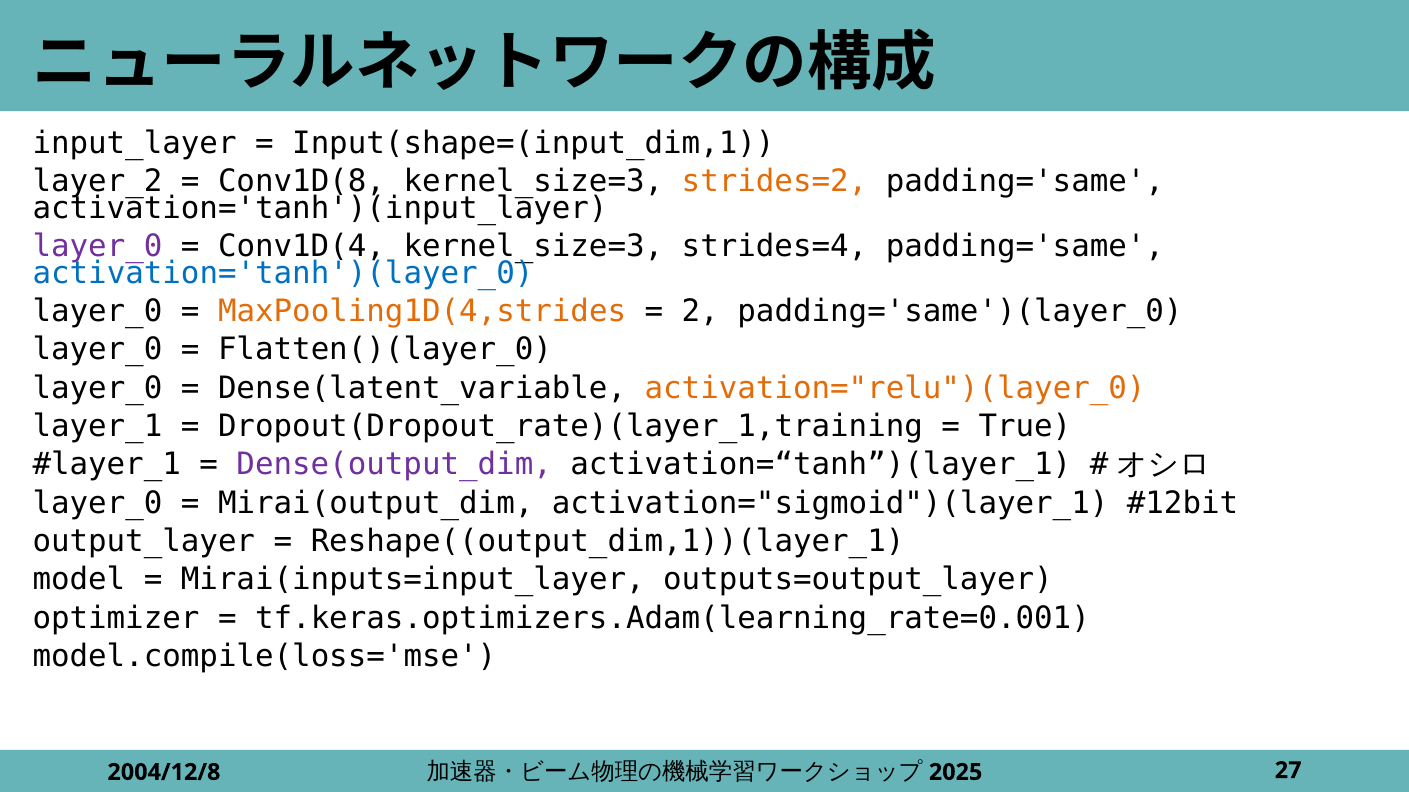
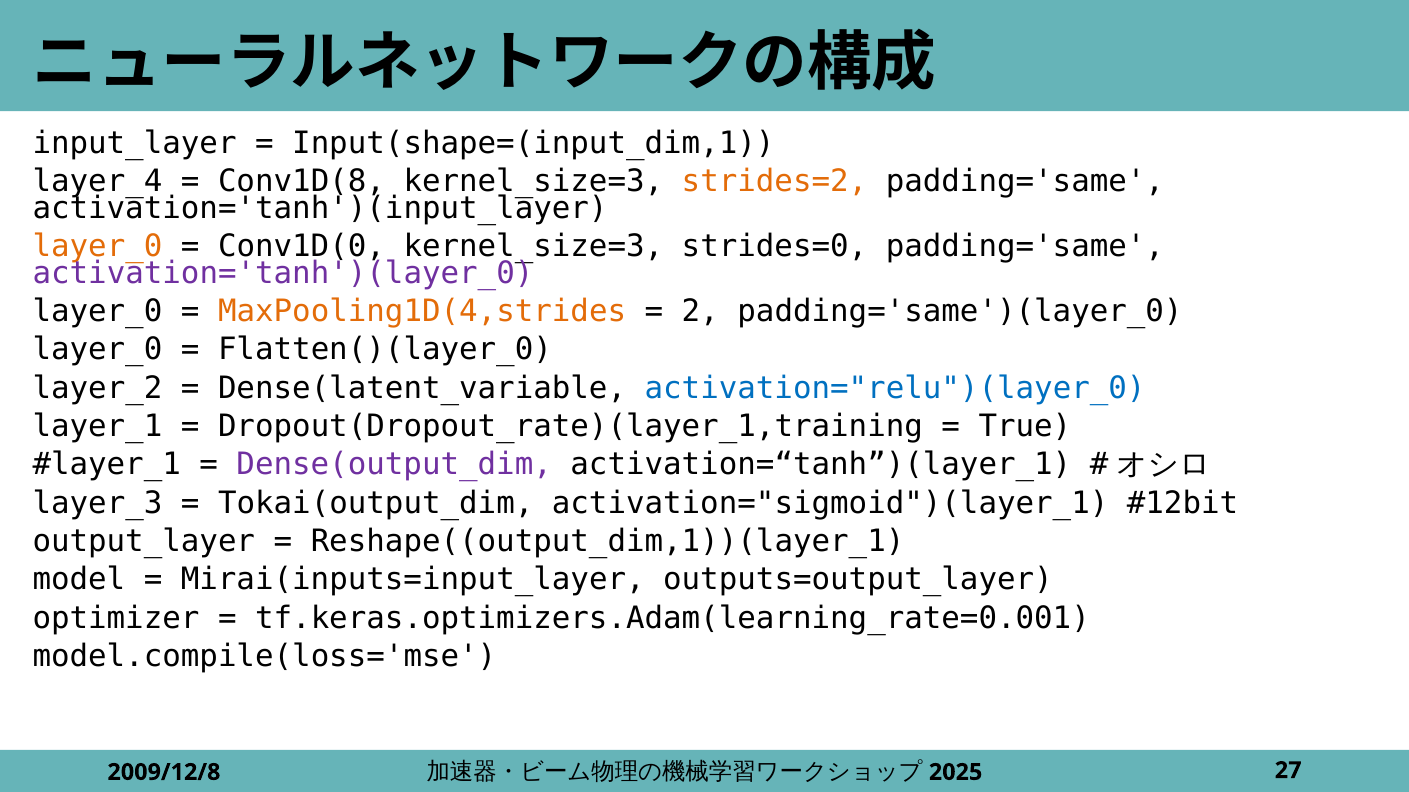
layer_2: layer_2 -> layer_4 (97, 182)
layer_0 colour: purple -> orange (97, 247)
Conv1D(4: Conv1D(4 -> Conv1D(0 (301, 247)
strides=4: strides=4 -> strides=0 (774, 247)
activation='tanh')(layer_0 colour: blue -> purple (283, 273)
layer_0: layer_0 -> layer_2 (97, 388)
activation="relu")(layer_0 colour: orange -> blue (895, 388)
layer_0: layer_0 -> layer_3 (97, 504)
Mirai(output_dim: Mirai(output_dim -> Tokai(output_dim (376, 504)
2004/12/8: 2004/12/8 -> 2009/12/8 (164, 773)
